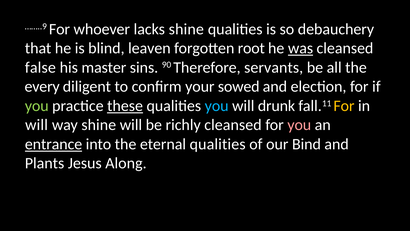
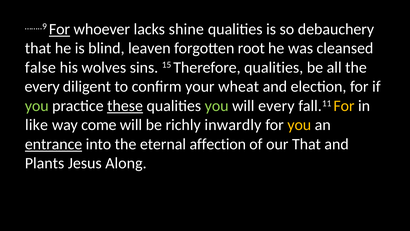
For underline: none -> present (59, 29)
was underline: present -> none (301, 48)
master: master -> wolves (104, 67)
90: 90 -> 15 (167, 65)
Therefore servants: servants -> qualities (274, 67)
sowed: sowed -> wheat (239, 87)
you colour: light blue -> light green (217, 106)
will drunk: drunk -> every (276, 106)
will: will -> like (37, 125)
way shine: shine -> come (99, 125)
richly cleansed: cleansed -> inwardly (233, 125)
you colour: pink -> yellow (299, 125)
eternal qualities: qualities -> affection (218, 144)
our Bind: Bind -> That (306, 144)
